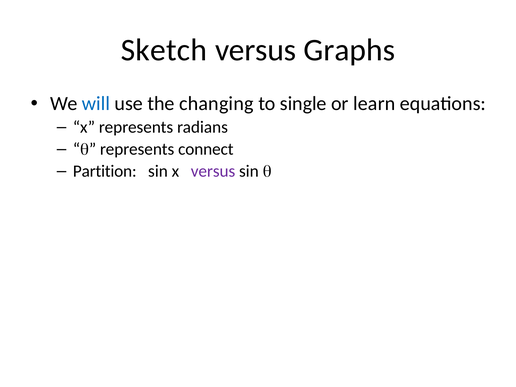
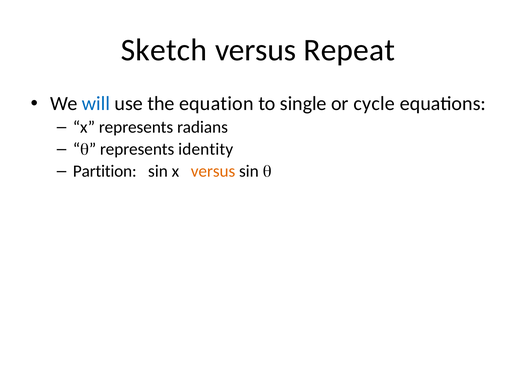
Graphs: Graphs -> Repeat (349, 50)
changing: changing -> equation (216, 104)
learn: learn -> cycle (374, 104)
connect: connect -> identity (206, 149)
versus colour: purple -> orange (213, 171)
